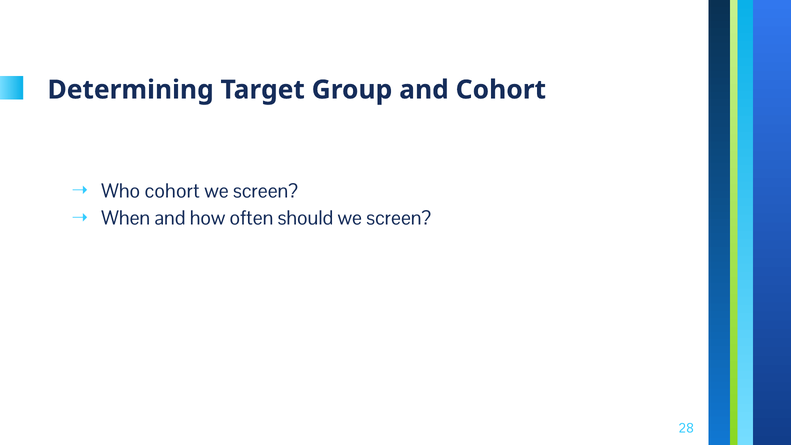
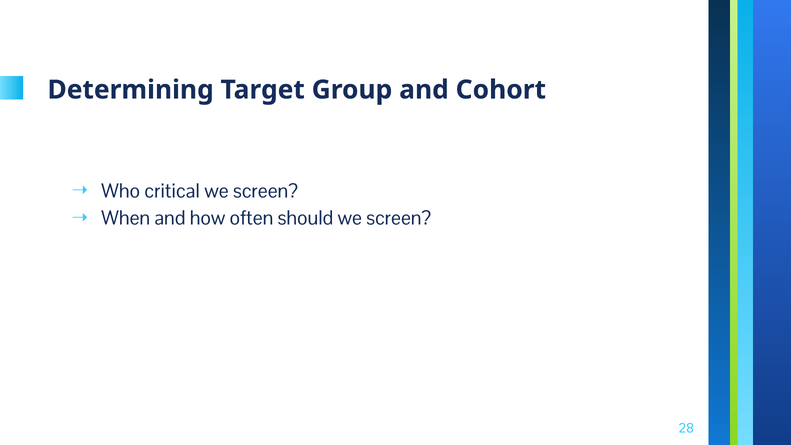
Who cohort: cohort -> critical (172, 191)
